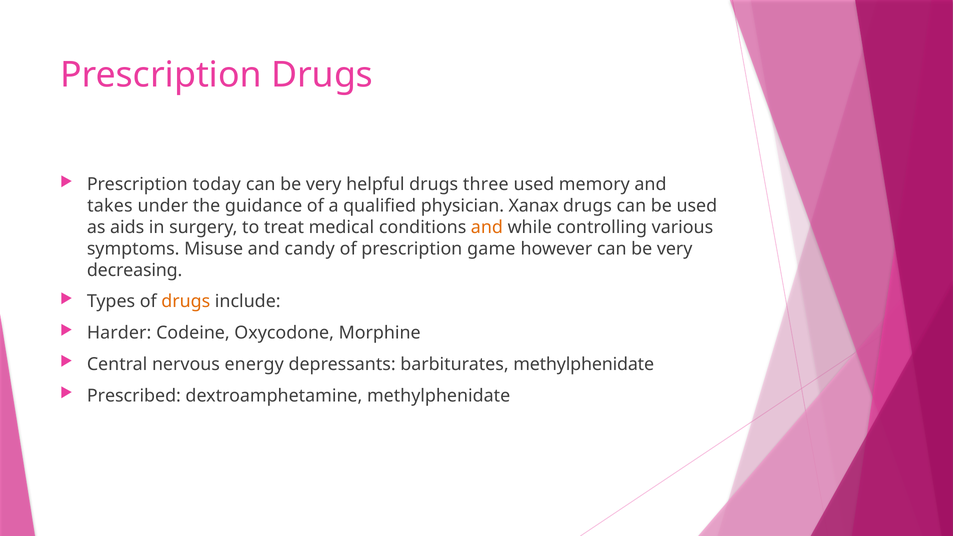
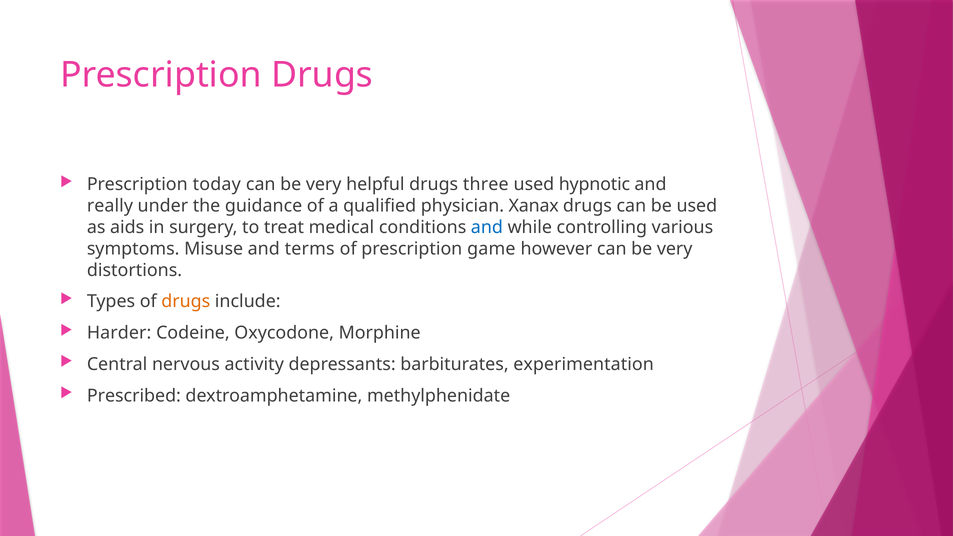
memory: memory -> hypnotic (594, 184)
takes: takes -> really (110, 206)
and colour: orange -> blue (487, 227)
candy: candy -> terms (310, 249)
decreasing: decreasing -> distortions (135, 270)
energy: energy -> activity (254, 364)
barbiturates methylphenidate: methylphenidate -> experimentation (584, 364)
